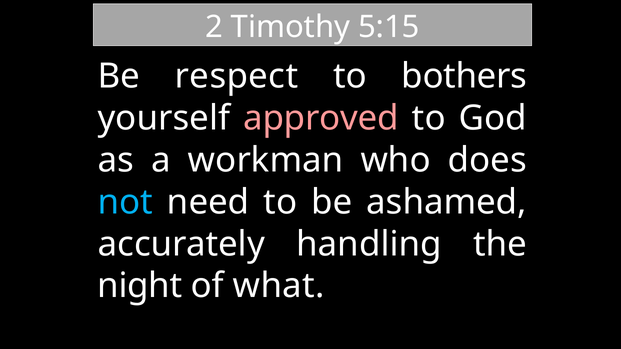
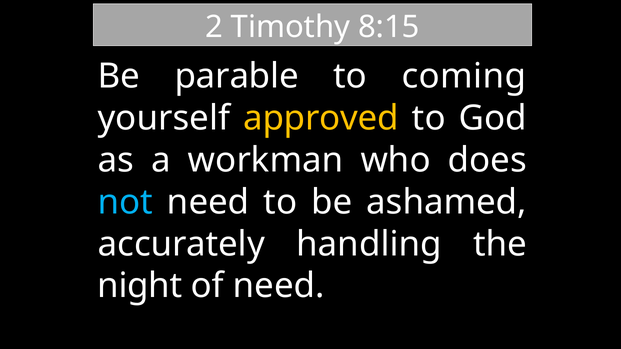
5:15: 5:15 -> 8:15 (389, 27)
respect: respect -> parable (237, 77)
bothers: bothers -> coming (464, 77)
approved colour: pink -> yellow (321, 118)
of what: what -> need (279, 286)
